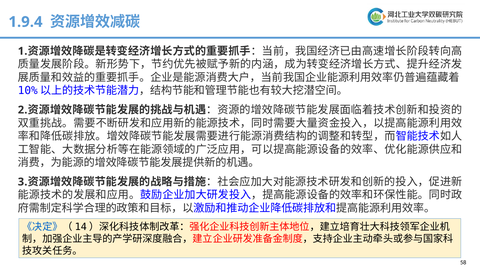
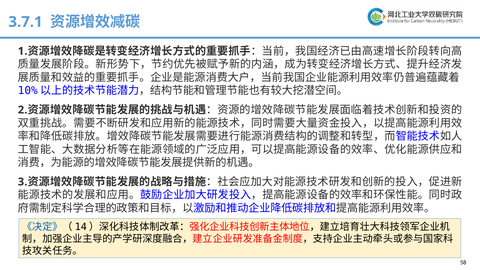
1.9.4: 1.9.4 -> 3.7.1 (25, 22)
